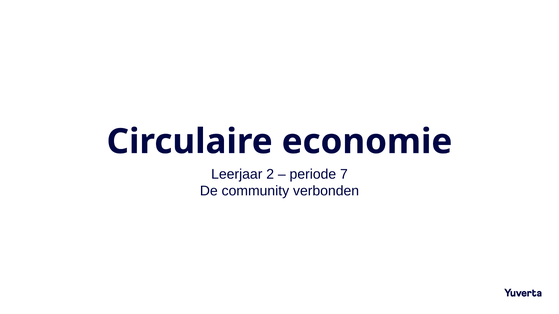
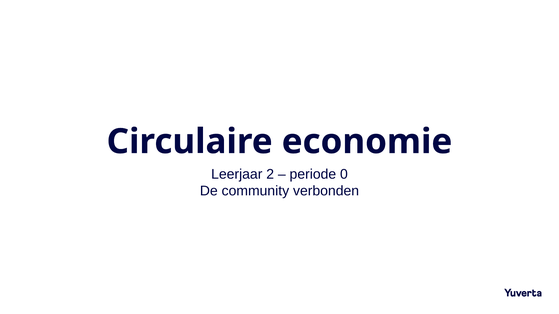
7: 7 -> 0 (344, 175)
